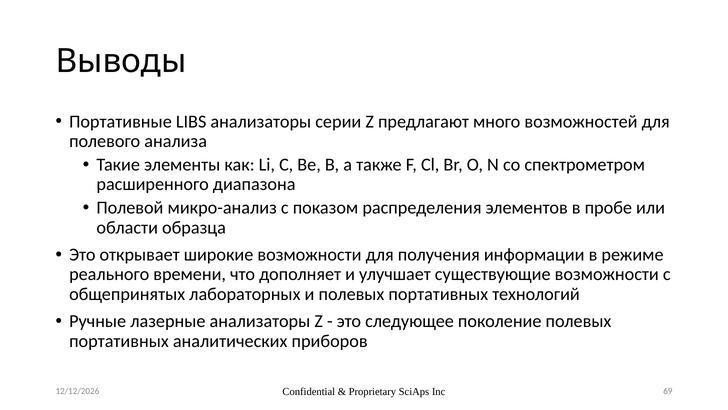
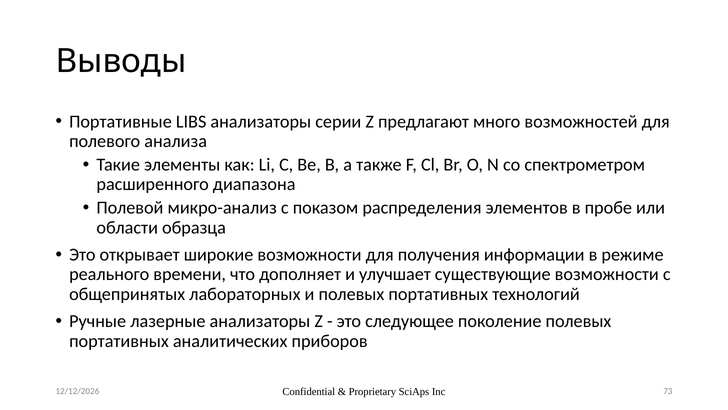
69: 69 -> 73 (668, 391)
